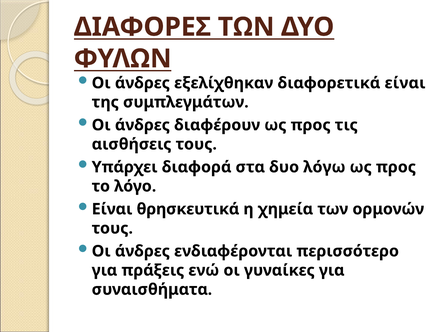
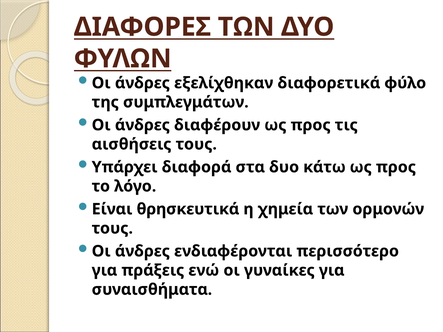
διαφορετικά είναι: είναι -> φύλο (405, 83)
λόγω: λόγω -> κάτω (324, 167)
